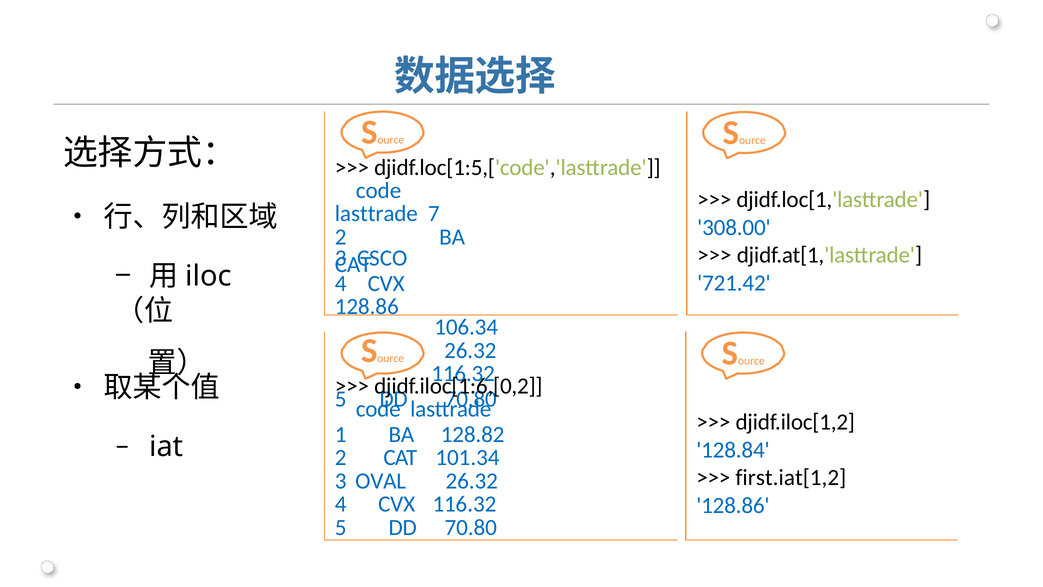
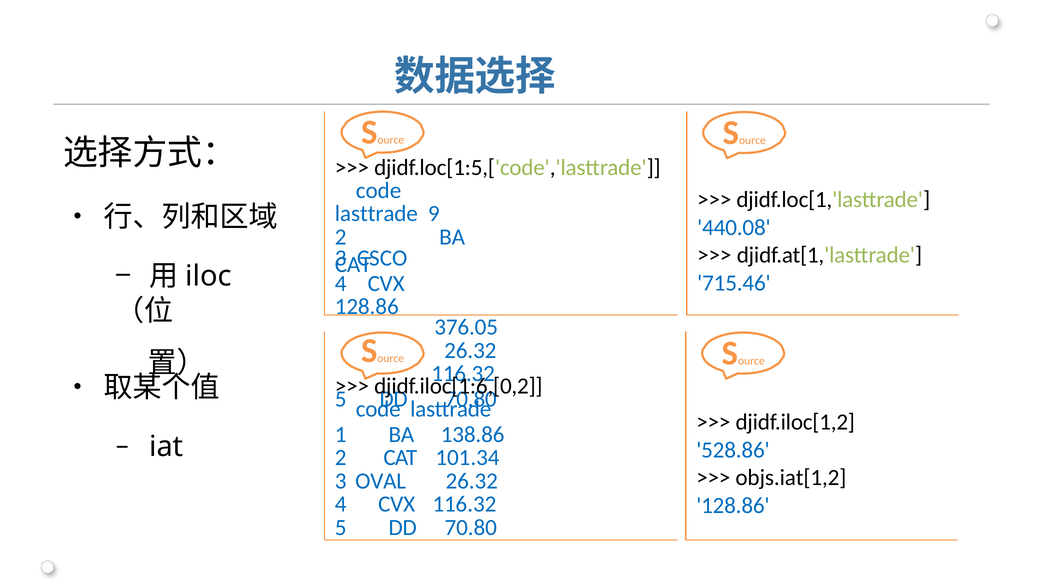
7: 7 -> 9 (434, 214)
308.00: 308.00 -> 440.08 (734, 227)
721.42: 721.42 -> 715.46 (734, 283)
106.34: 106.34 -> 376.05 (466, 327)
128.82: 128.82 -> 138.86 (473, 434)
128.84: 128.84 -> 528.86 (733, 450)
first.iat[1,2: first.iat[1,2 -> objs.iat[1,2 (791, 477)
